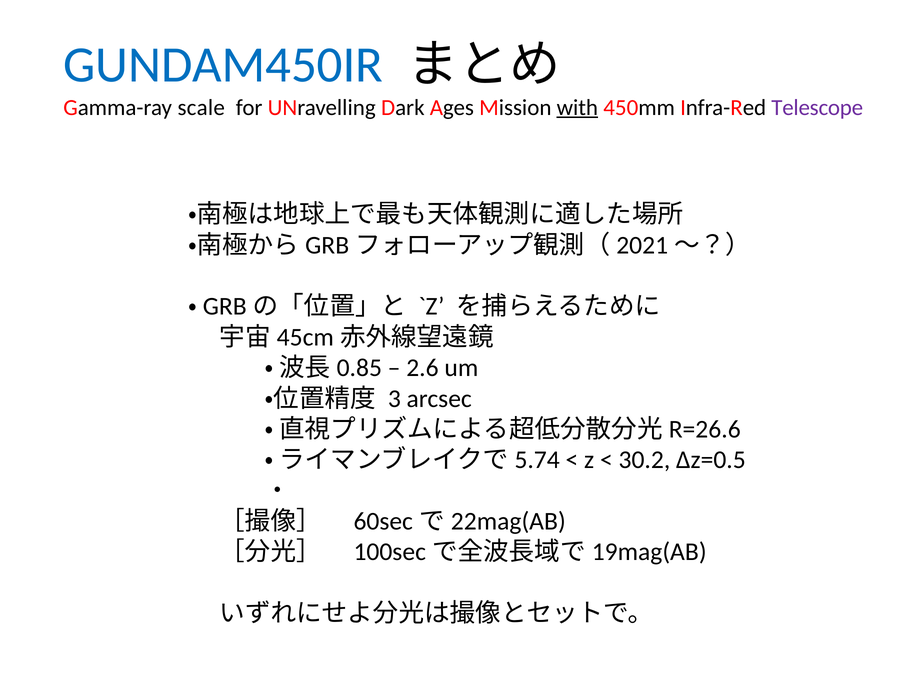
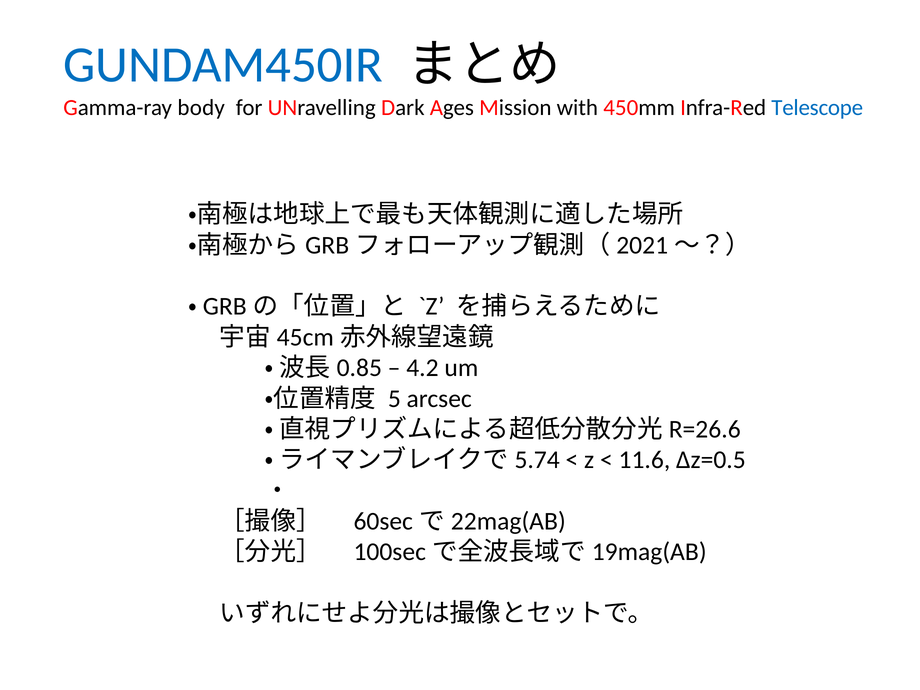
scale: scale -> body (201, 107)
with underline: present -> none (577, 107)
Telescope colour: purple -> blue (817, 107)
2.6: 2.6 -> 4.2 (422, 368)
3: 3 -> 5 (394, 399)
30.2: 30.2 -> 11.6 (644, 460)
